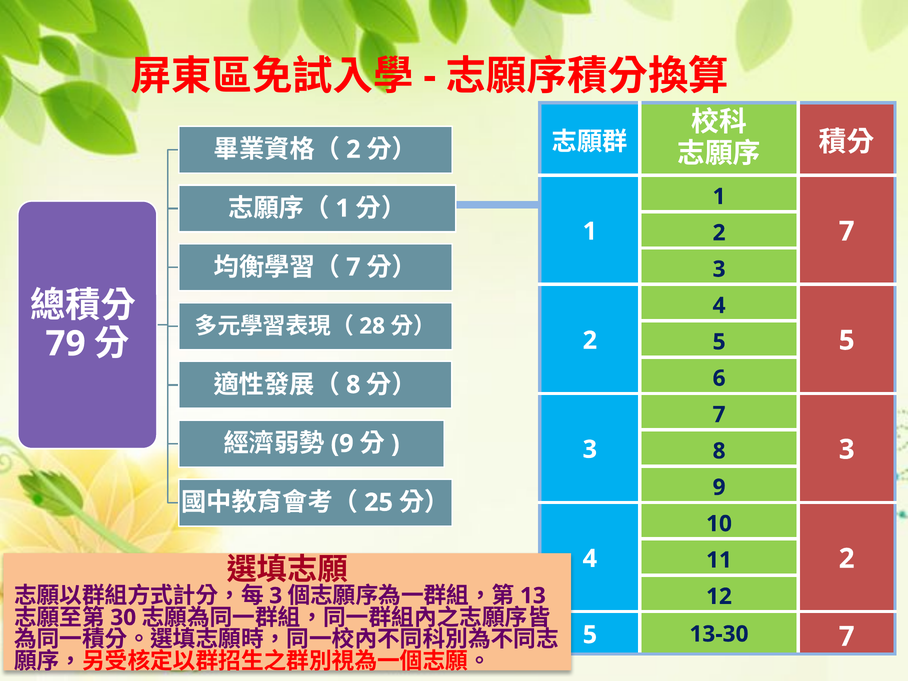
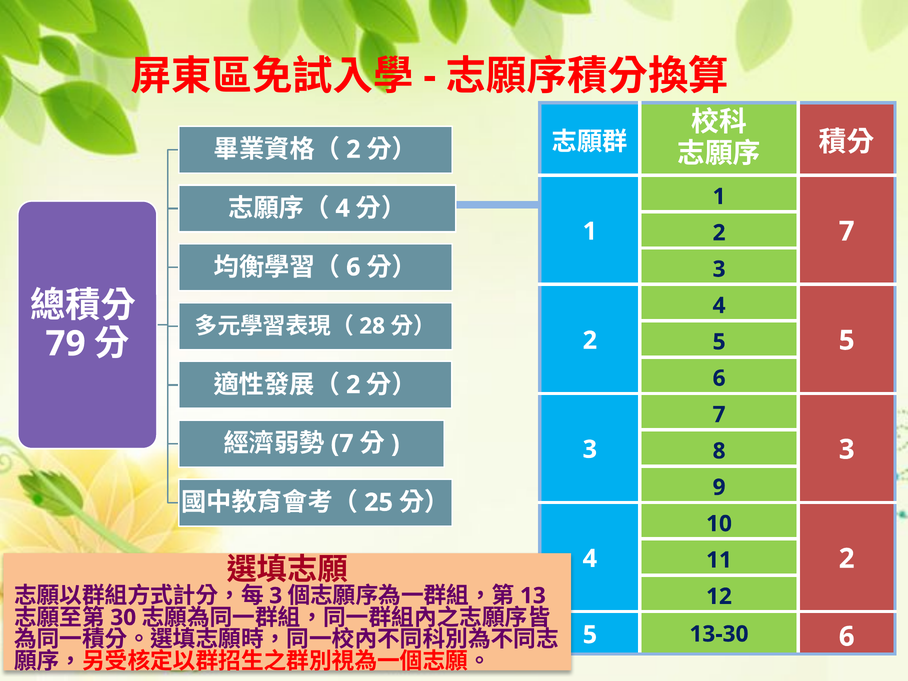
1: 1 -> 4 (343, 208)
7: 7 -> 6 (353, 267)
8: 8 -> 2 (353, 385)
9: 9 -> 7 (342, 444)
13-30 7: 7 -> 6 (847, 637)
